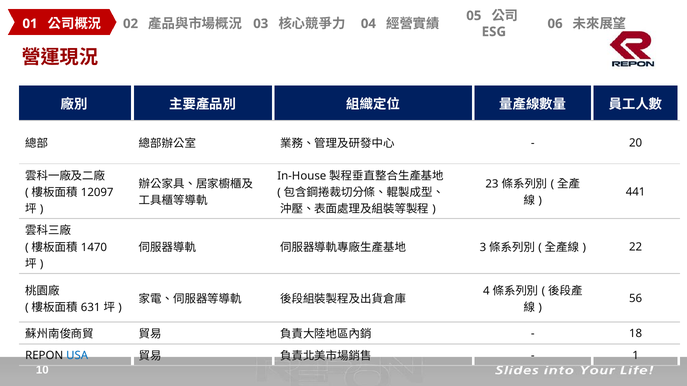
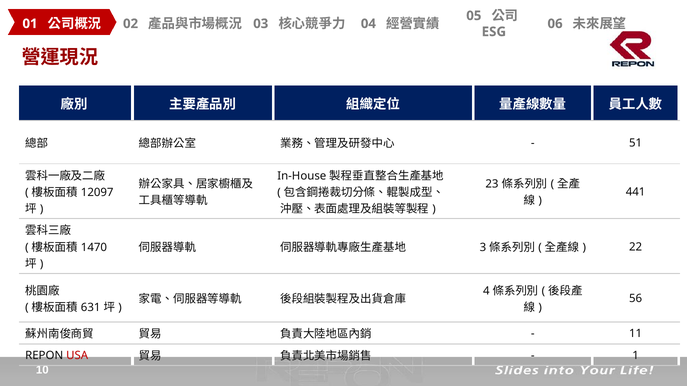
20: 20 -> 51 (636, 143)
18: 18 -> 11 (636, 334)
USA colour: blue -> red (77, 356)
